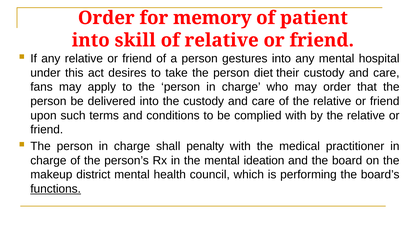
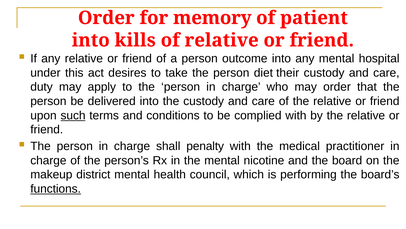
skill: skill -> kills (135, 40)
gestures: gestures -> outcome (245, 58)
fans: fans -> duty (42, 87)
such underline: none -> present (73, 115)
ideation: ideation -> nicotine (264, 160)
